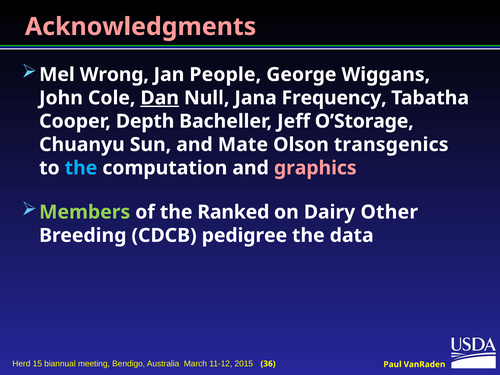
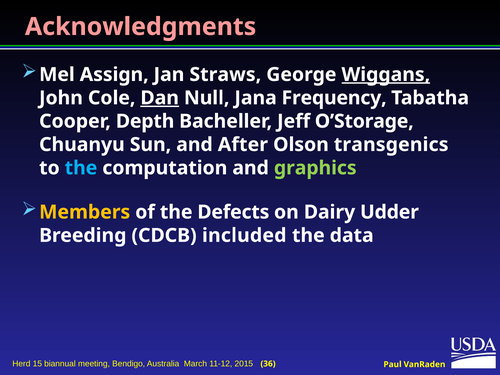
Wrong: Wrong -> Assign (114, 75)
People: People -> Straws (225, 75)
Wiggans underline: none -> present (386, 75)
Mate: Mate -> After (243, 145)
graphics colour: pink -> light green (315, 168)
Members colour: light green -> yellow (85, 212)
Ranked: Ranked -> Defects (233, 212)
Other: Other -> Udder (389, 212)
pedigree: pedigree -> included (244, 235)
